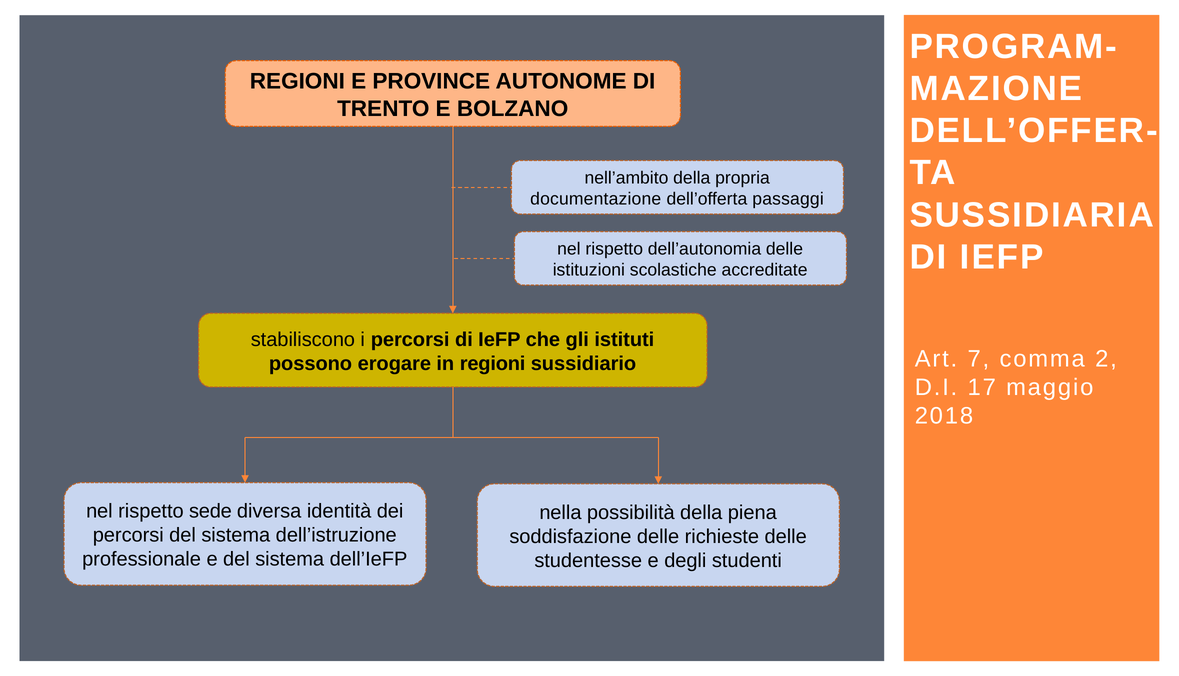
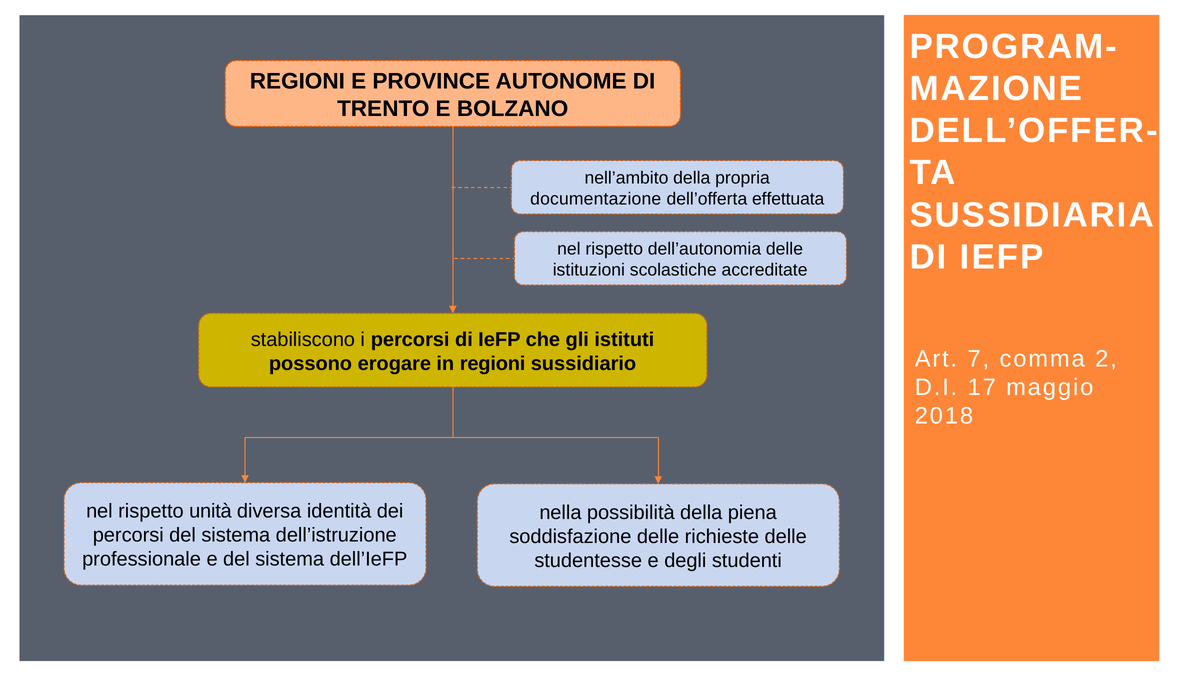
passaggi: passaggi -> effettuata (788, 199)
sede: sede -> unità (210, 512)
